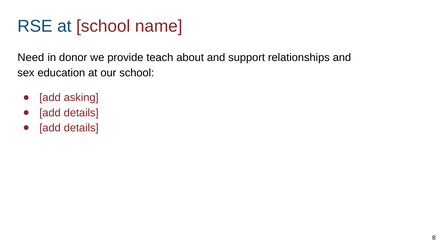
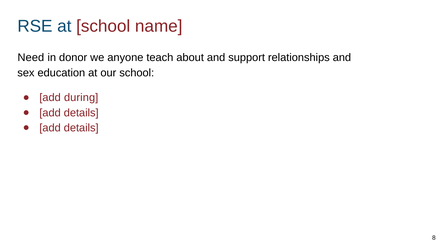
provide: provide -> anyone (125, 58)
asking: asking -> during (81, 98)
